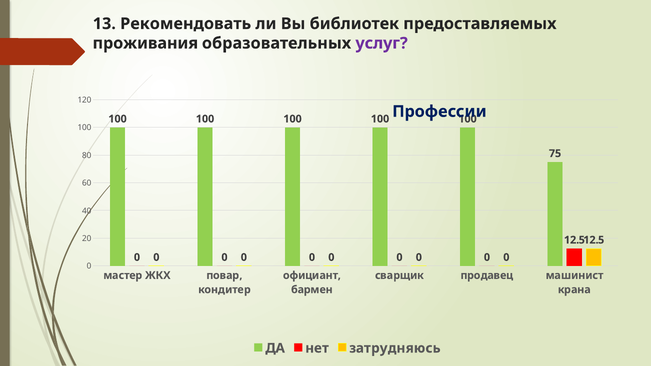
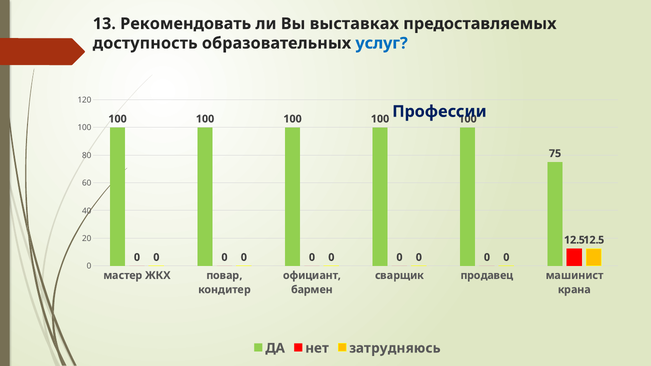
библиотек: библиотек -> выставках (354, 24)
проживания: проживания -> доступность (145, 43)
услуг colour: purple -> blue (382, 43)
